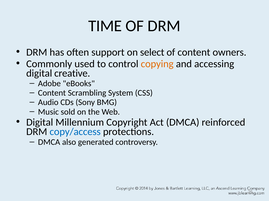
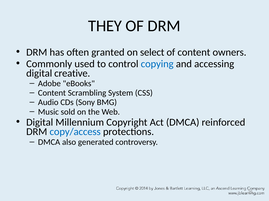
TIME: TIME -> THEY (105, 26)
support: support -> granted (108, 53)
copying colour: orange -> blue (157, 64)
